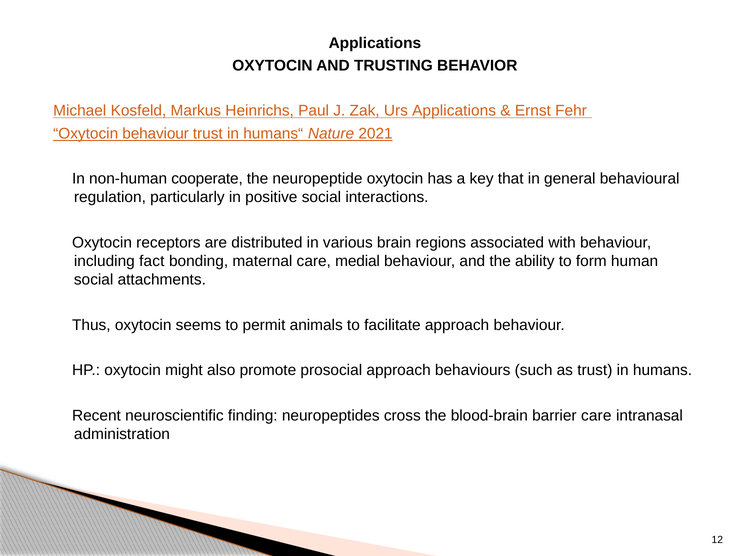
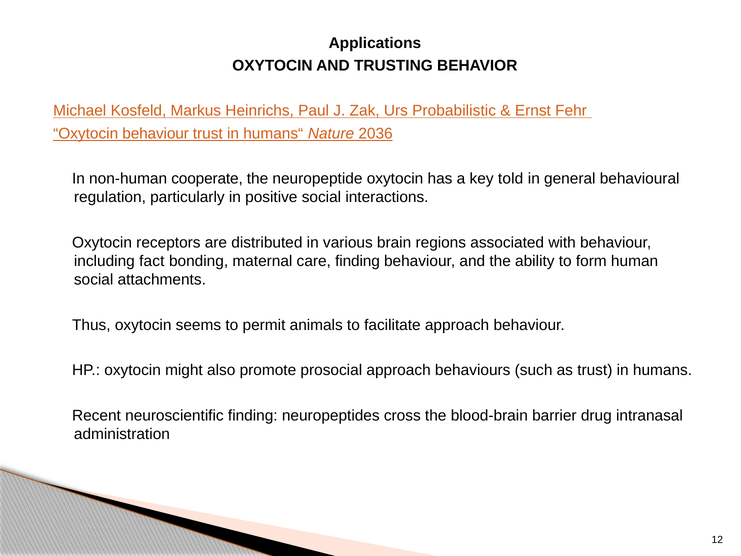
Urs Applications: Applications -> Probabilistic (454, 111)
2021: 2021 -> 2036 (376, 133)
that: that -> told (511, 179)
care medial: medial -> finding (358, 261)
barrier care: care -> drug (596, 415)
